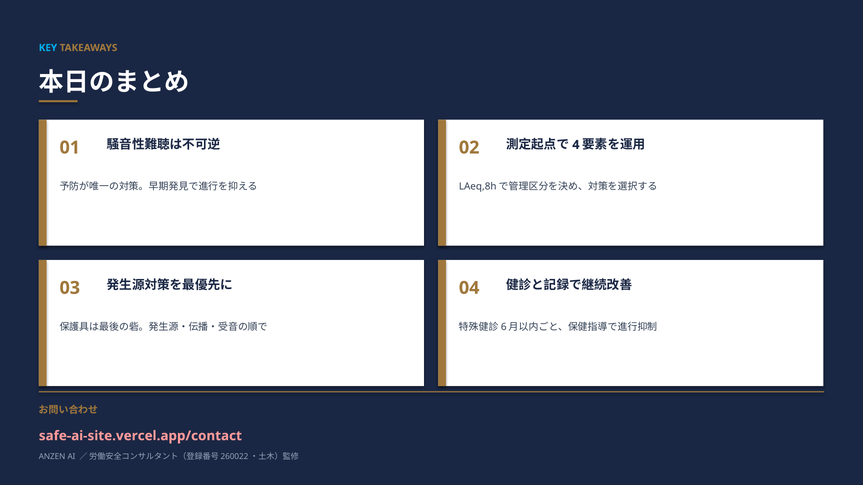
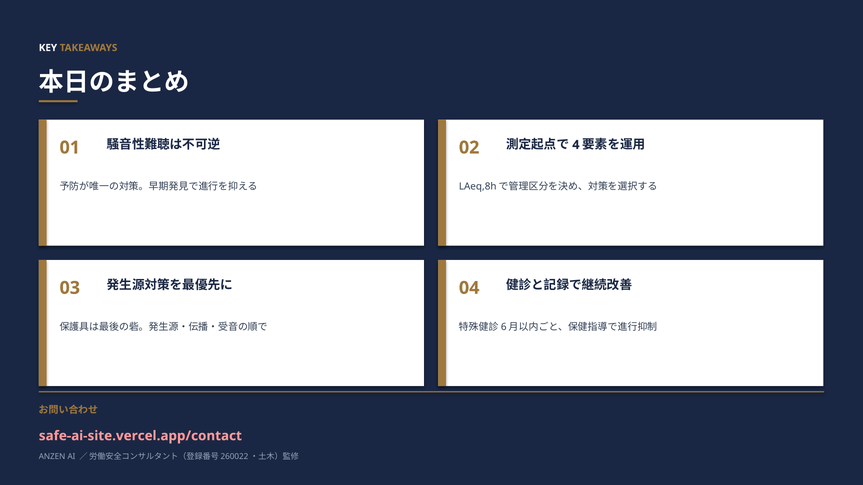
KEY colour: light blue -> white (48, 48)
